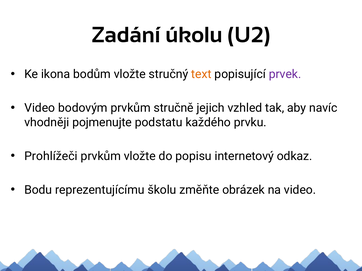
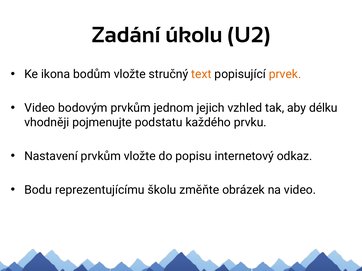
prvek colour: purple -> orange (285, 74)
stručně: stručně -> jednom (174, 108)
navíc: navíc -> délku (323, 108)
Prohlížeči: Prohlížeči -> Nastavení (51, 156)
